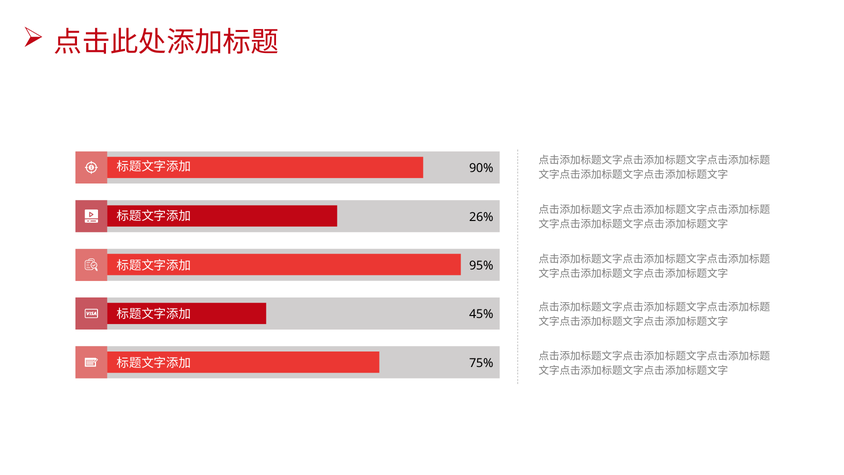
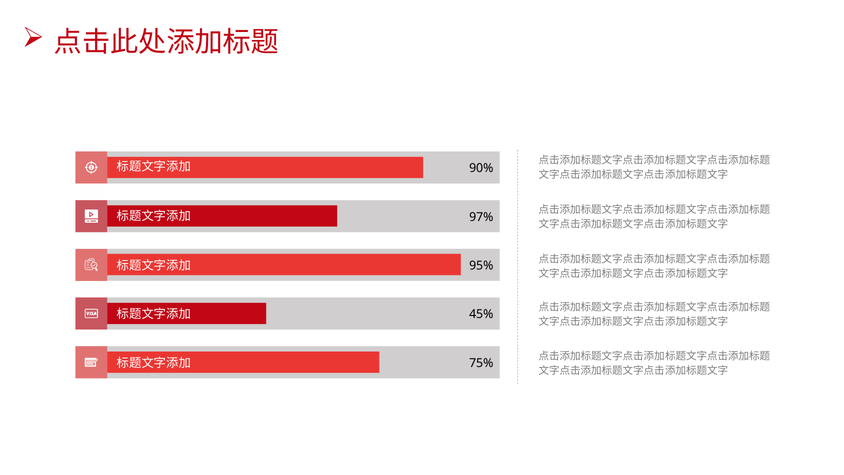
26%: 26% -> 97% (481, 217)
